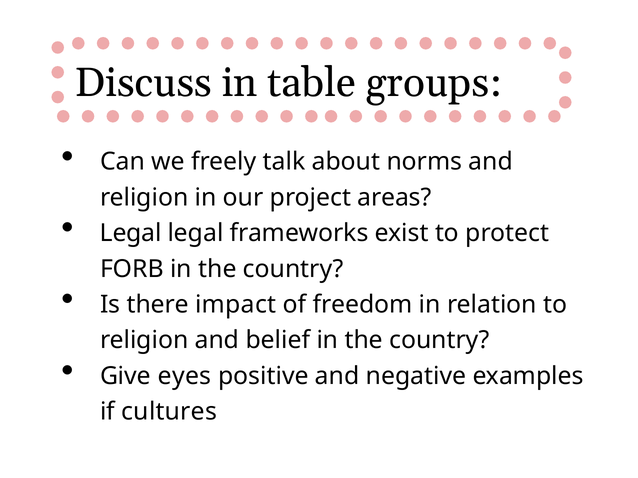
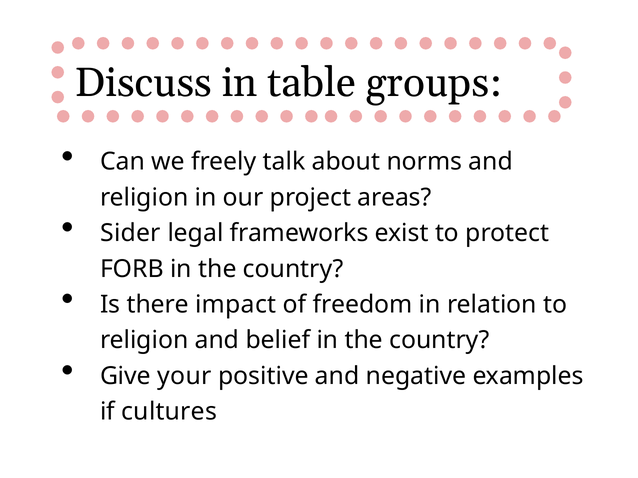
Legal: Legal -> Sider (130, 233)
eyes: eyes -> your (184, 376)
